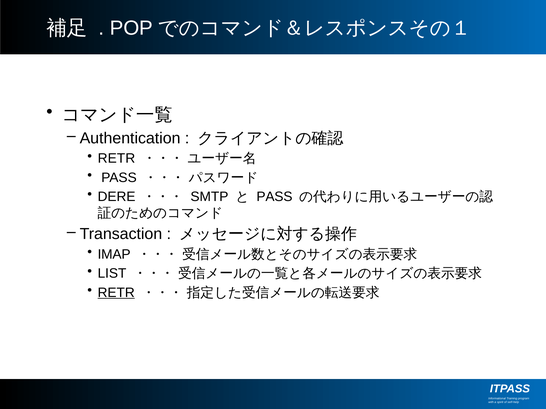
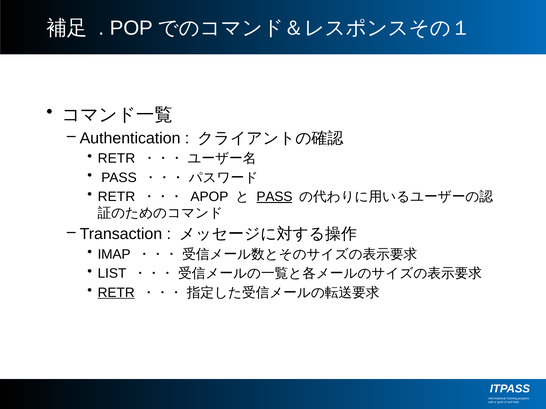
DERE: DERE -> RETR (116, 197)
SMTP: SMTP -> APOP (209, 197)
PASS underline: none -> present (274, 197)
